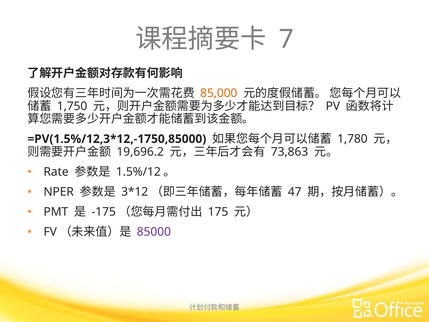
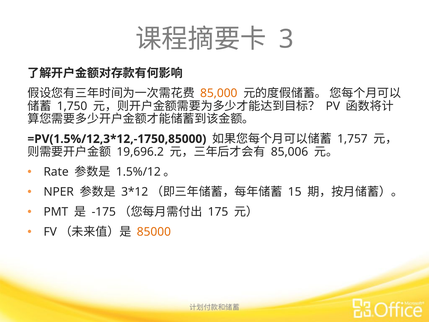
7: 7 -> 3 (286, 39)
1,780: 1,780 -> 1,757 (352, 139)
73,863: 73,863 -> 85,006 (290, 152)
47: 47 -> 15 (295, 192)
85000 colour: purple -> orange (154, 232)
